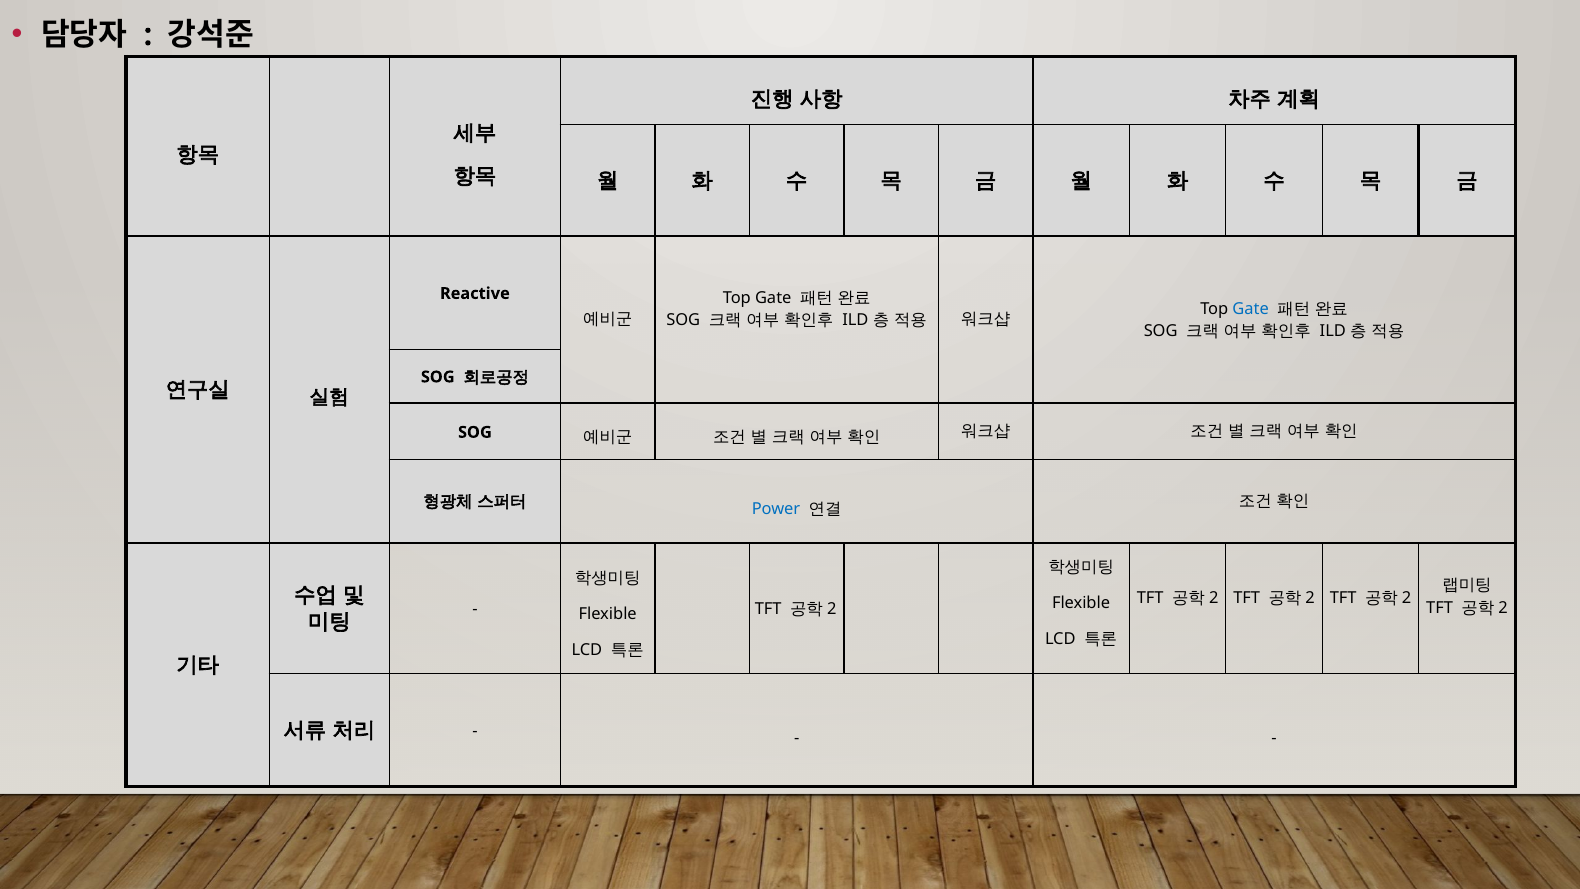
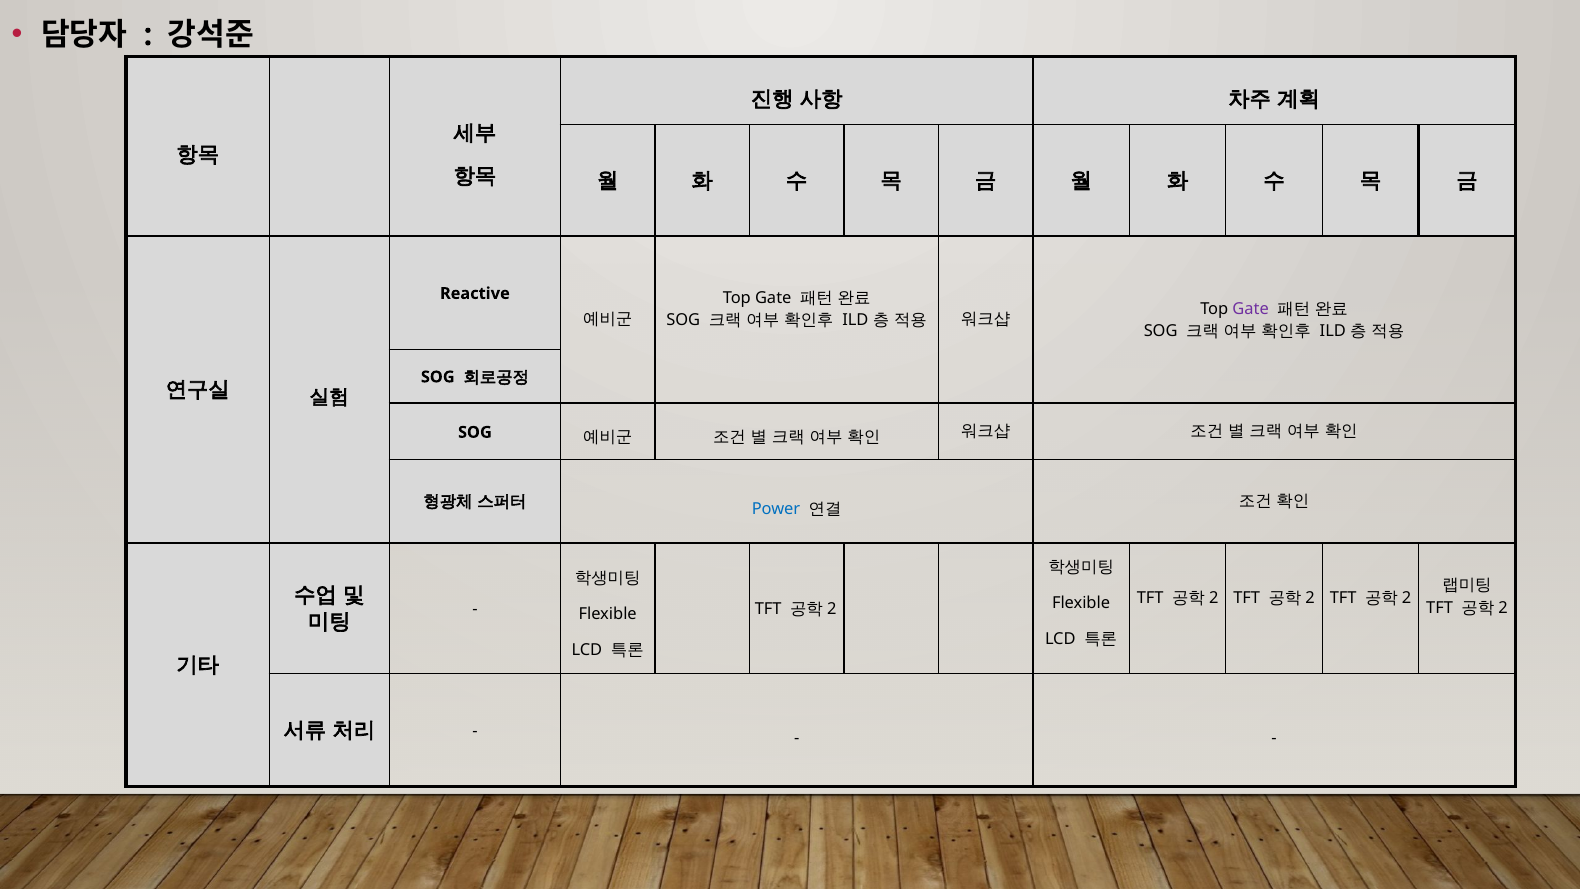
Gate colour: blue -> purple (1251, 309)
